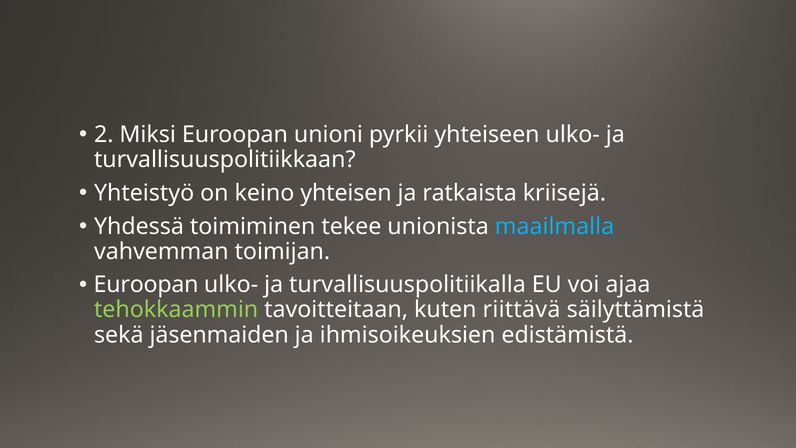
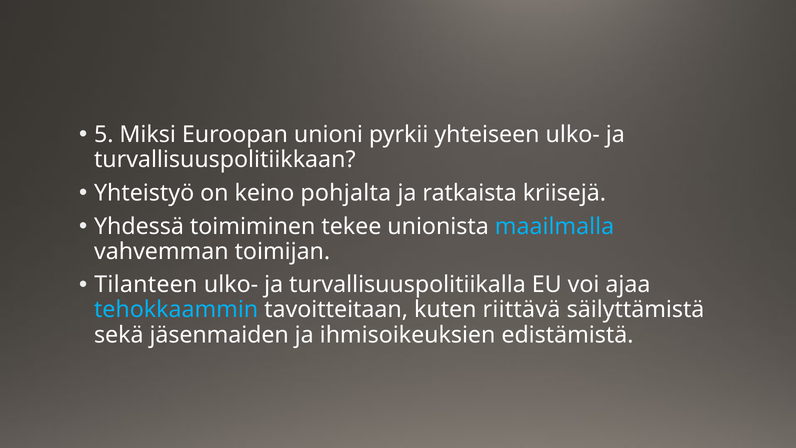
2: 2 -> 5 (104, 135)
yhteisen: yhteisen -> pohjalta (346, 193)
Euroopan: Euroopan -> Tilanteen (146, 285)
tehokkaammin colour: light green -> light blue (176, 310)
